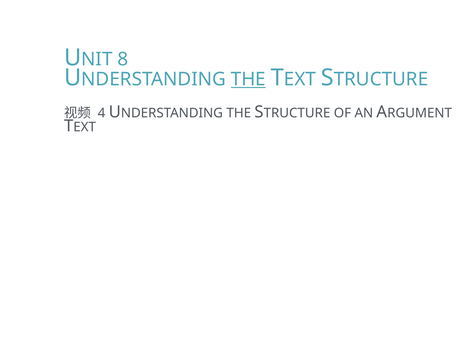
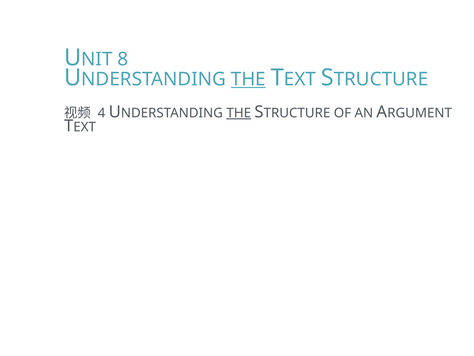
THE underline: none -> present (239, 113)
